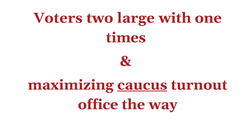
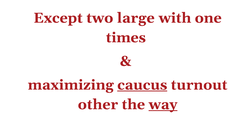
Voters: Voters -> Except (58, 18)
office: office -> other (98, 104)
way underline: none -> present (163, 104)
